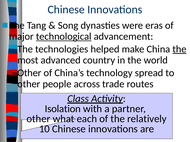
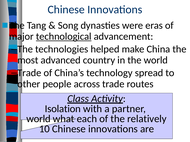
the underline: present -> none (180, 49)
Other: Other -> Trade (29, 73)
other: other -> world (38, 119)
